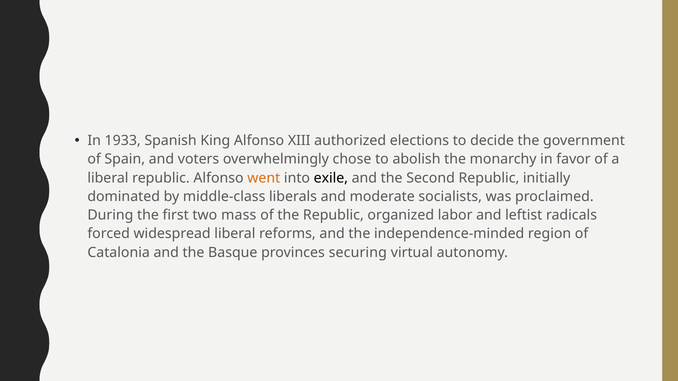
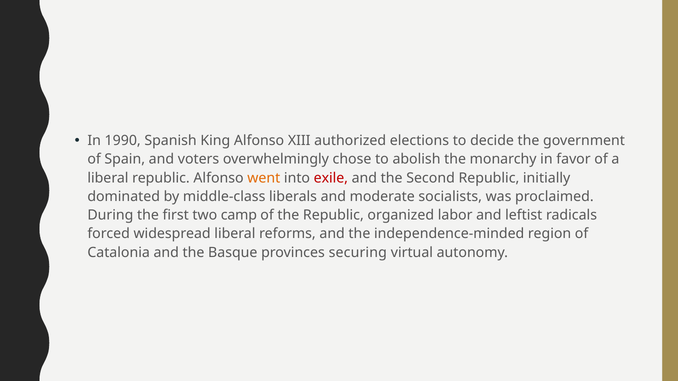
1933: 1933 -> 1990 (123, 141)
exile colour: black -> red (331, 178)
mass: mass -> camp (239, 215)
